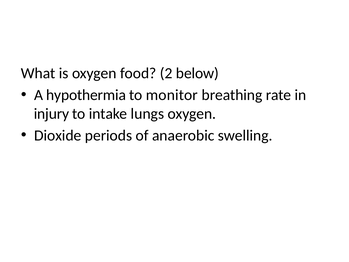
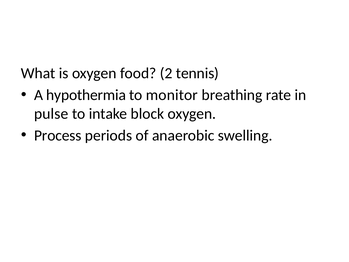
below: below -> tennis (197, 73)
injury: injury -> pulse (51, 114)
lungs: lungs -> block (147, 114)
Dioxide: Dioxide -> Process (58, 135)
